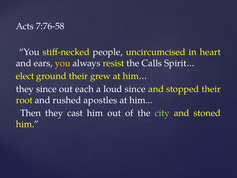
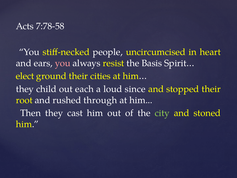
7:76-58: 7:76-58 -> 7:78-58 (50, 26)
you colour: yellow -> pink (63, 63)
Calls: Calls -> Basis (152, 63)
grew: grew -> cities (100, 76)
they since: since -> child (46, 89)
apostles: apostles -> through (100, 100)
